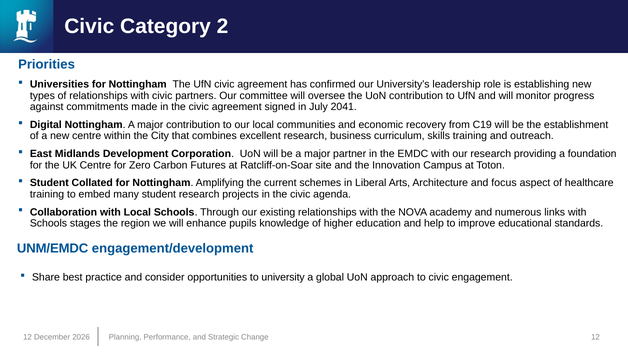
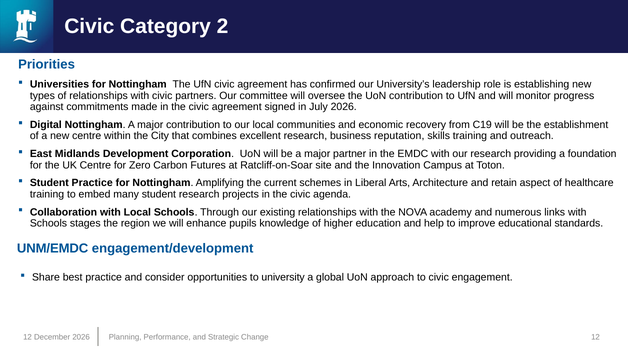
July 2041: 2041 -> 2026 (344, 107)
curriculum: curriculum -> reputation (399, 136)
Student Collated: Collated -> Practice (92, 183)
focus: focus -> retain (504, 183)
